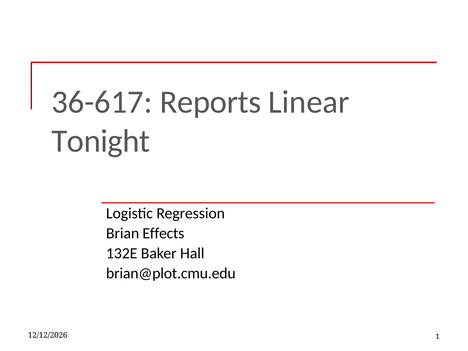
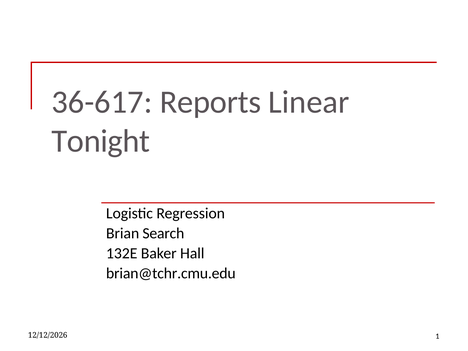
Effects: Effects -> Search (163, 233)
brian@plot.cmu.edu: brian@plot.cmu.edu -> brian@tchr.cmu.edu (171, 273)
